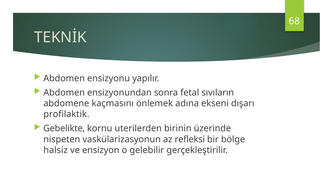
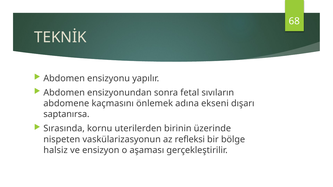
profilaktik: profilaktik -> saptanırsa (66, 114)
Gebelikte: Gebelikte -> Sırasında (64, 129)
gelebilir: gelebilir -> aşaması (147, 150)
